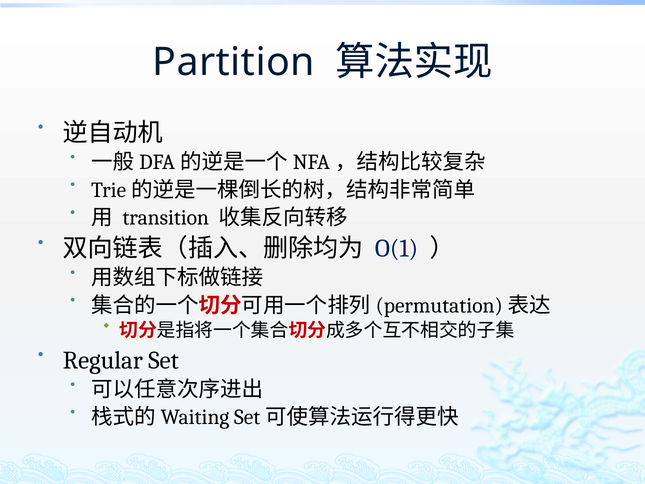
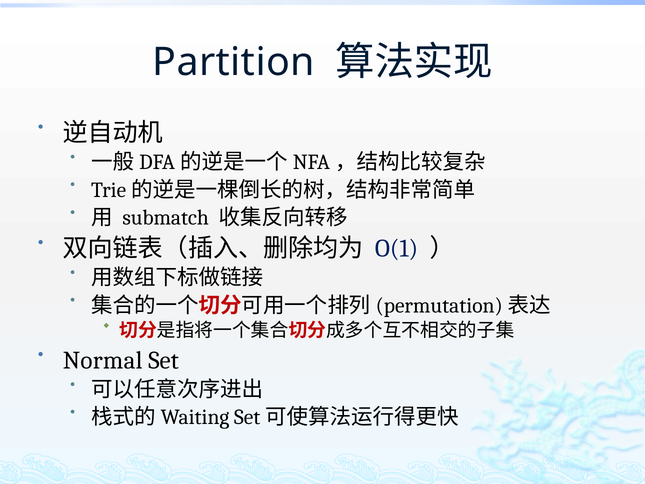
transition: transition -> submatch (166, 218)
Regular: Regular -> Normal (103, 360)
